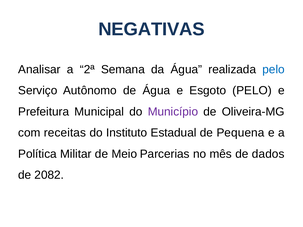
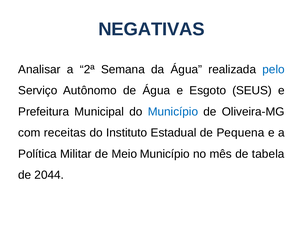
Esgoto PELO: PELO -> SEUS (252, 91)
Município colour: purple -> blue (173, 112)
Meio Parcerias: Parcerias -> Município (165, 154)
dados: dados -> tabela (268, 154)
2082: 2082 -> 2044 (49, 175)
